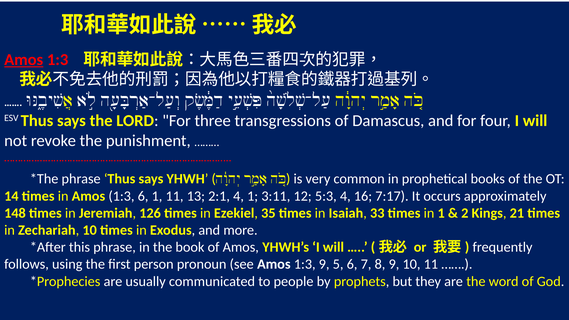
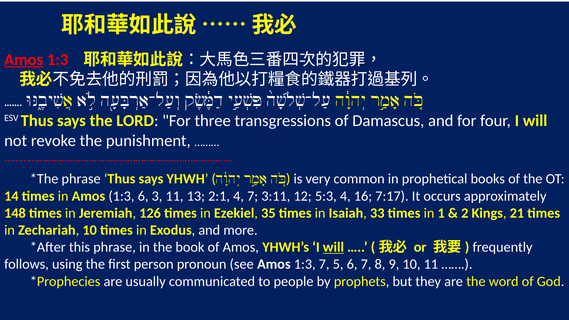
6 1: 1 -> 3 (157, 196)
4 1: 1 -> 7 (253, 196)
will underline: none -> present (333, 247)
1:3 9: 9 -> 7 (324, 264)
